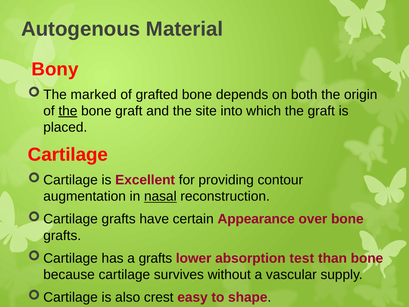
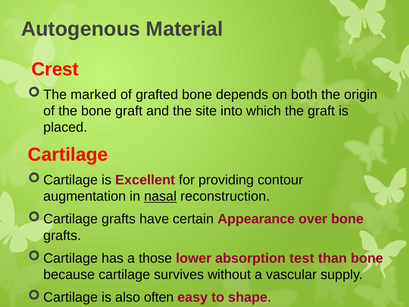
Bony: Bony -> Crest (55, 69)
the underline: present -> none (68, 111)
a grafts: grafts -> those (155, 258)
crest: crest -> often (159, 297)
